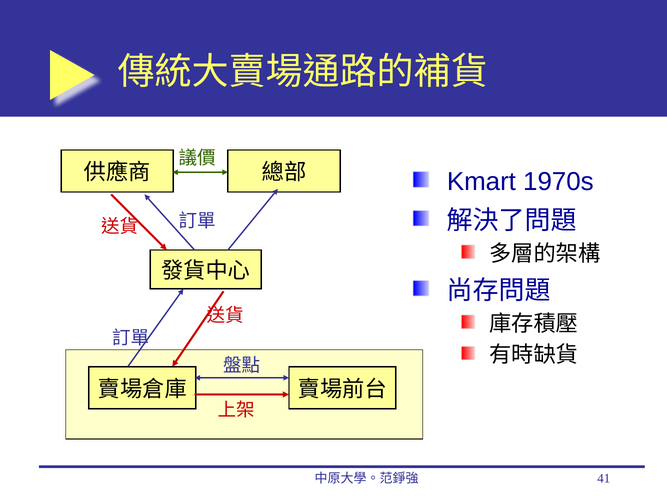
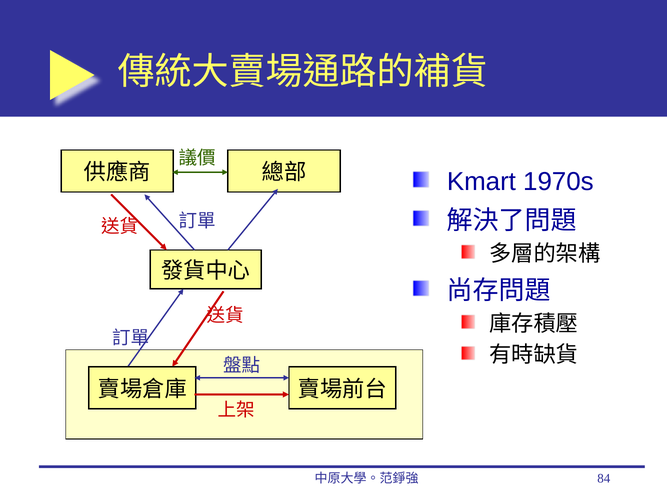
41: 41 -> 84 (604, 479)
